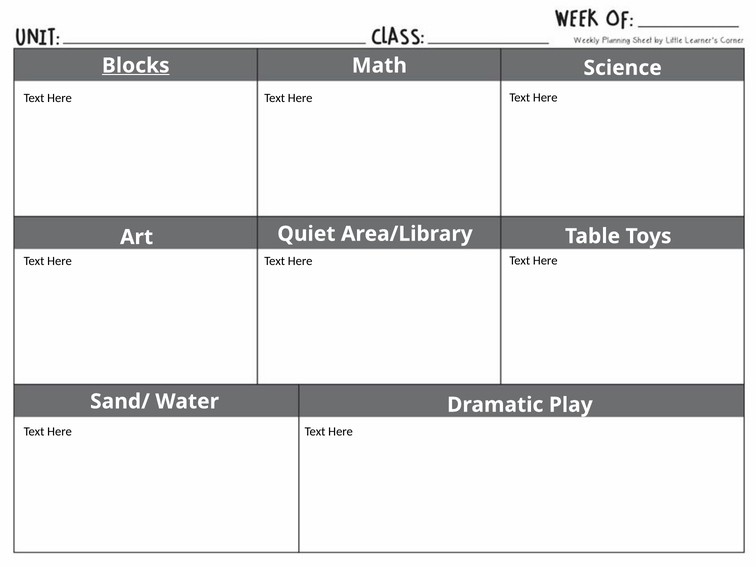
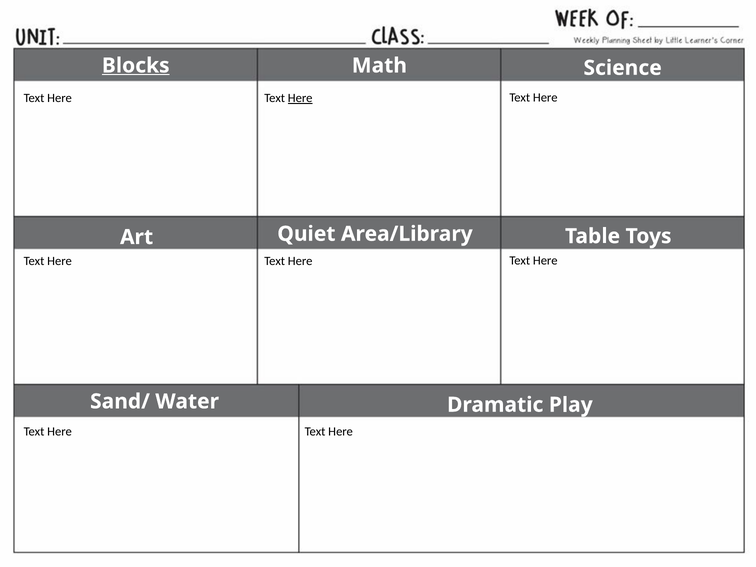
Here underline: none -> present (300, 98)
